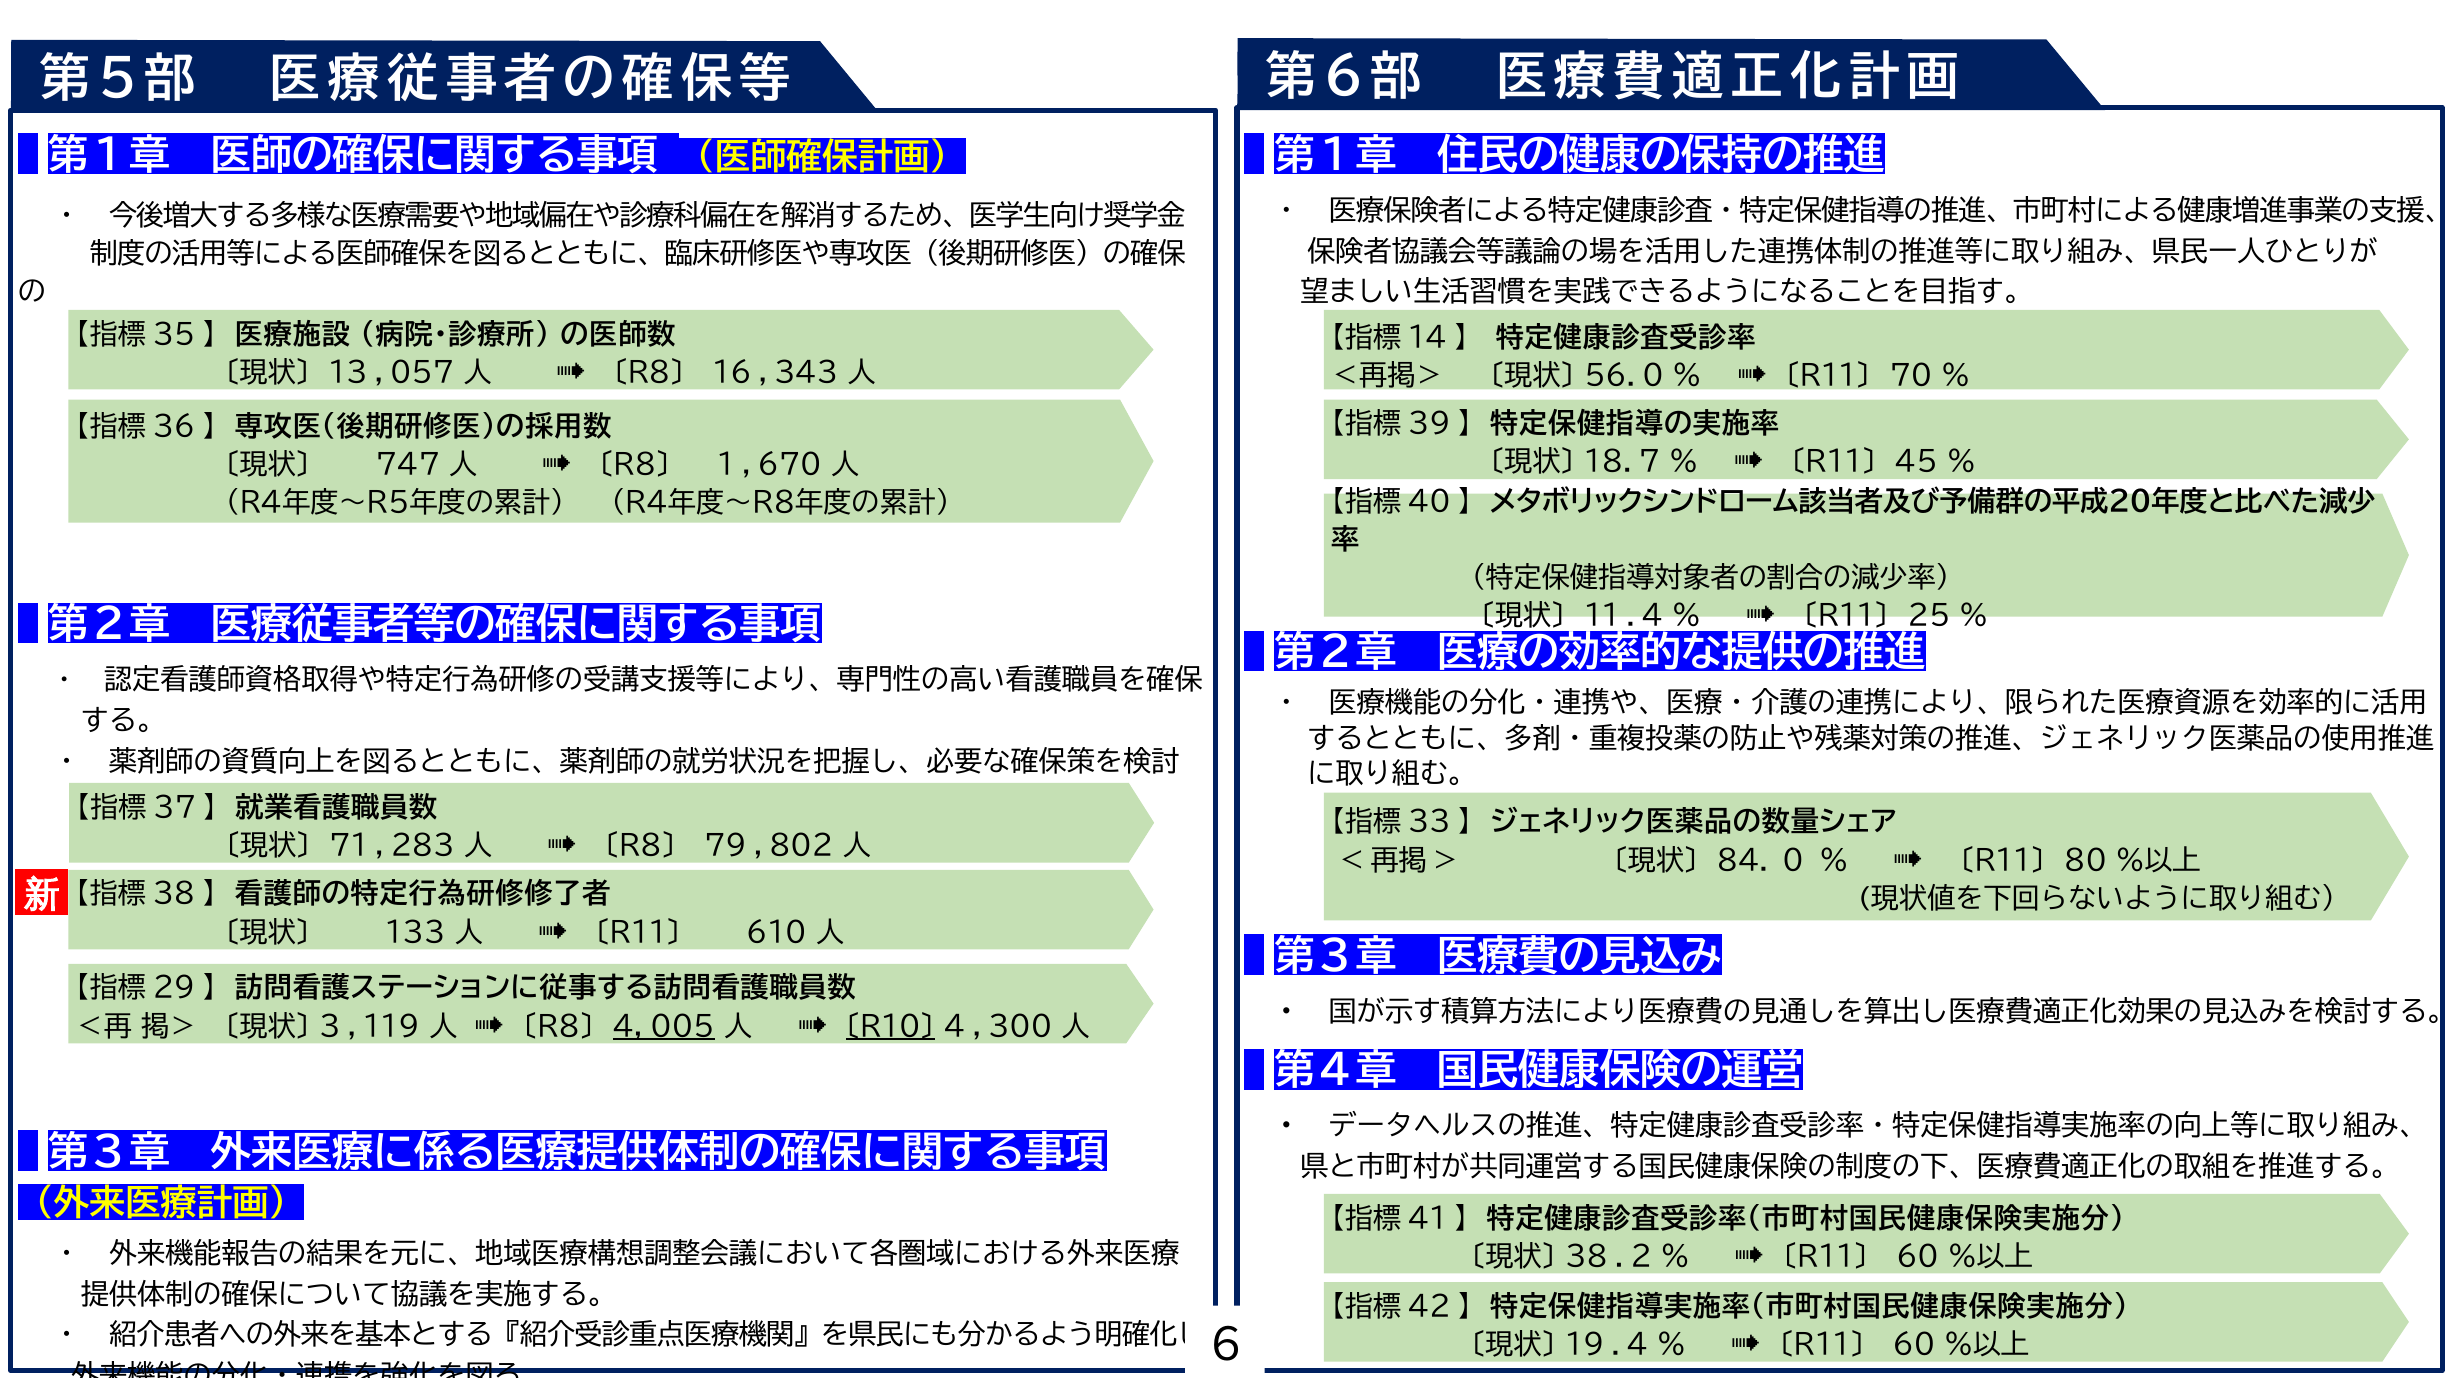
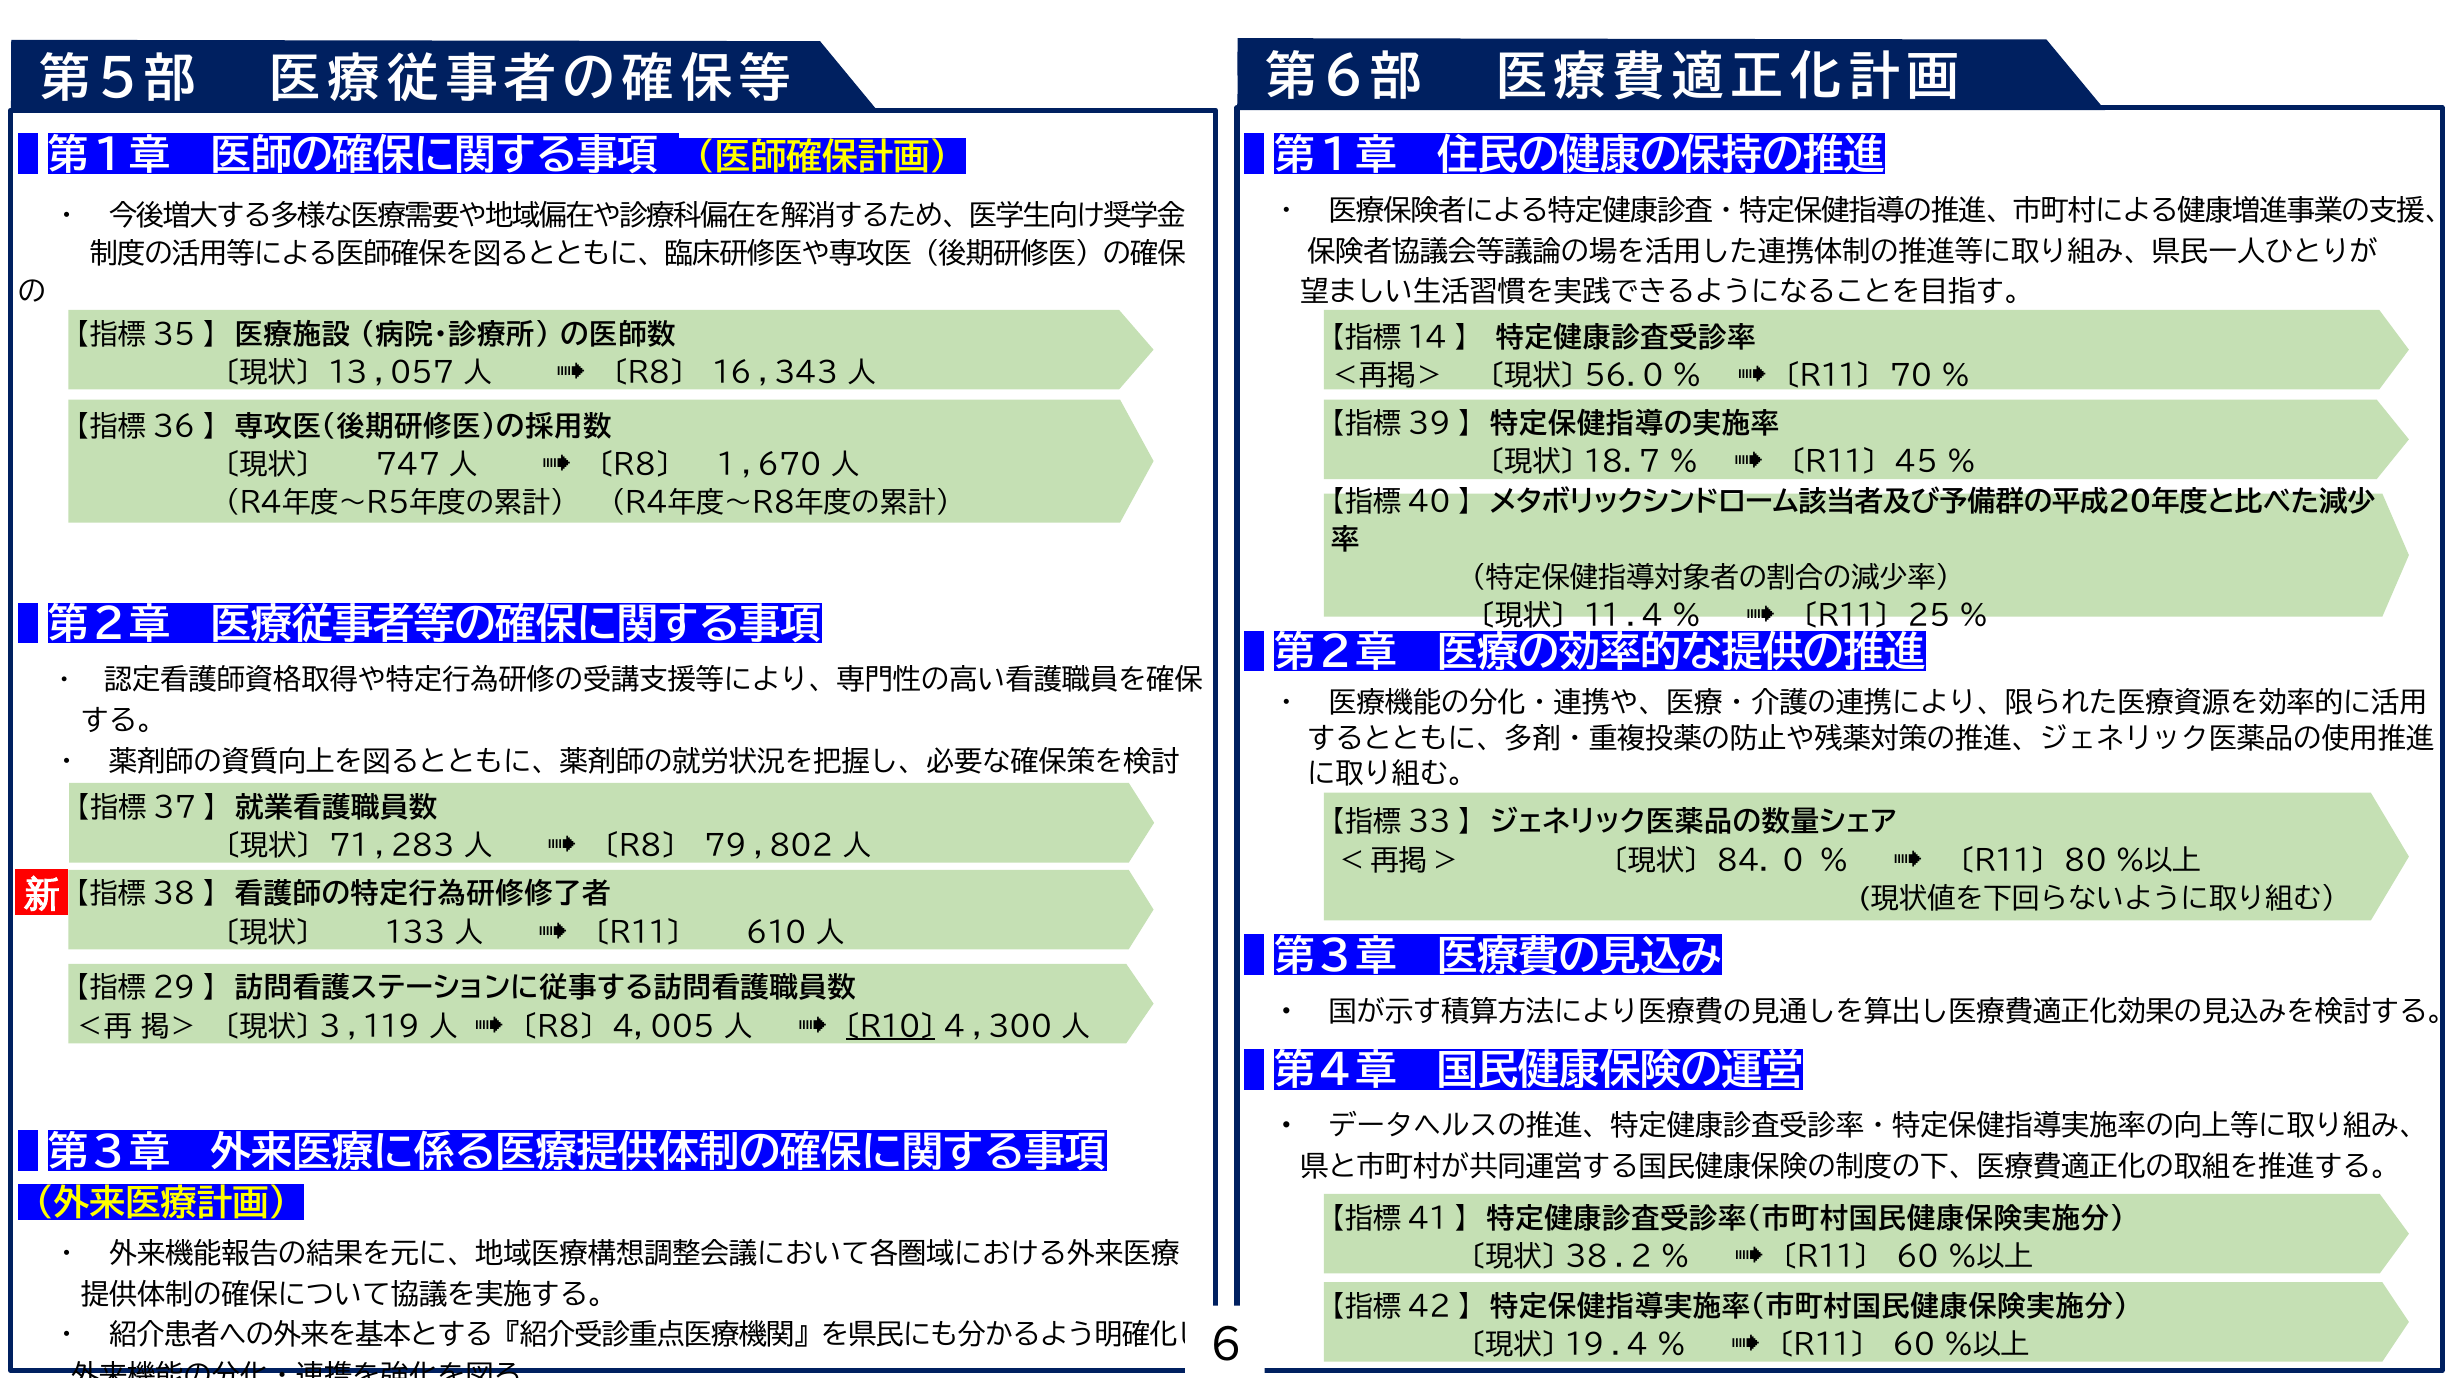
４，００５ underline: present -> none (664, 1027)
